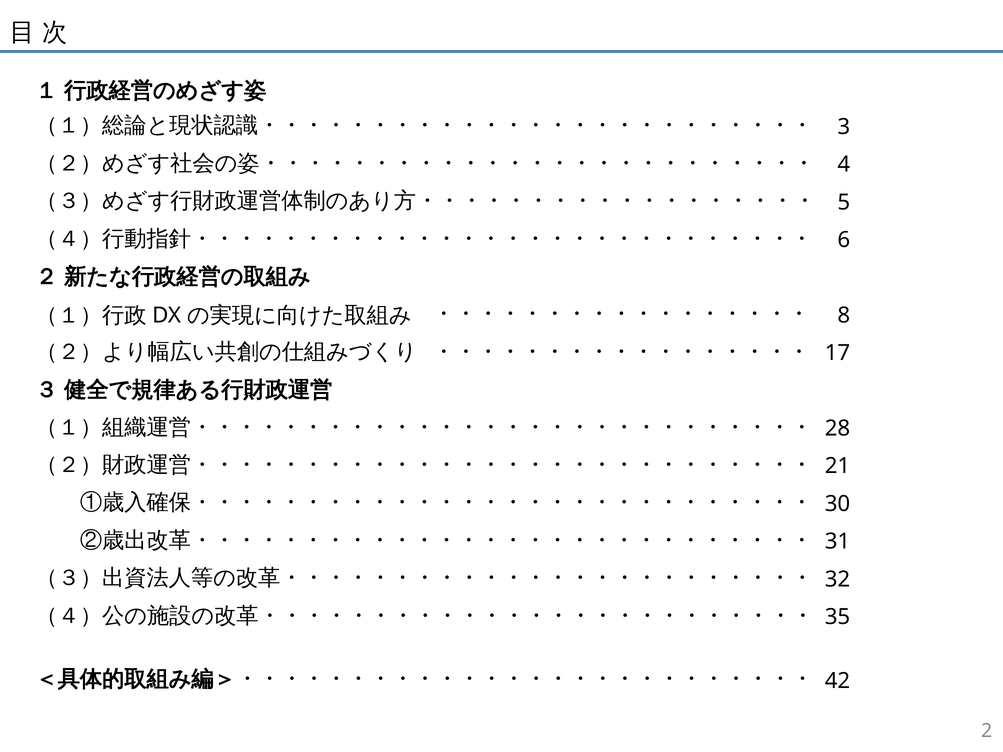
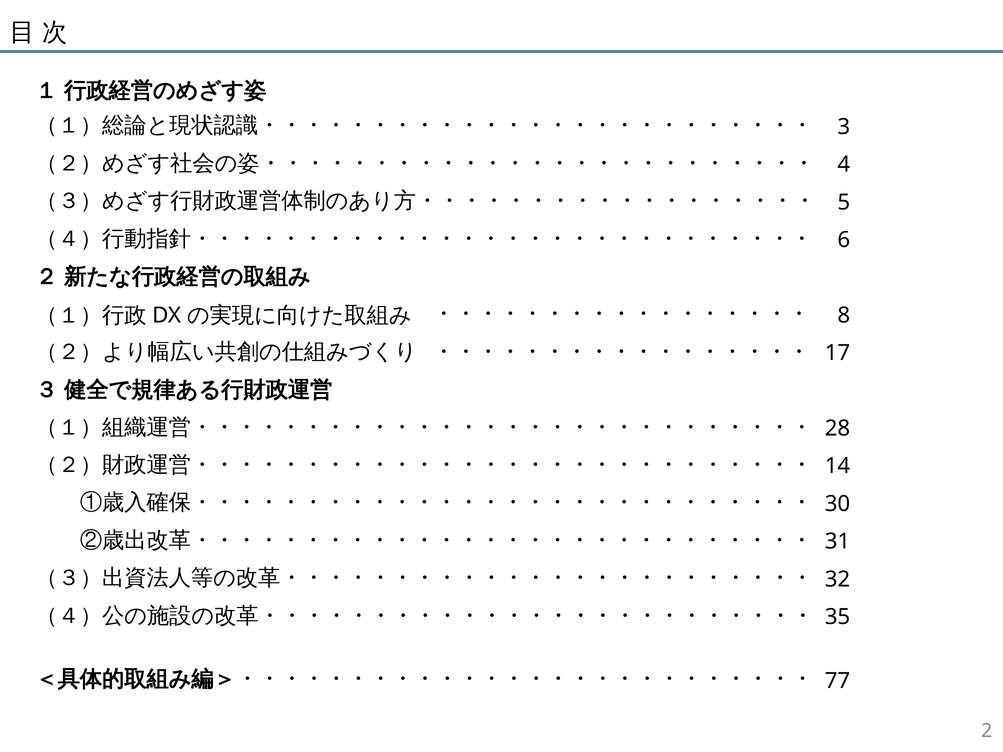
21: 21 -> 14 (837, 466)
42: 42 -> 77 (837, 681)
